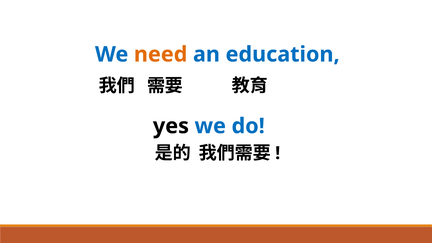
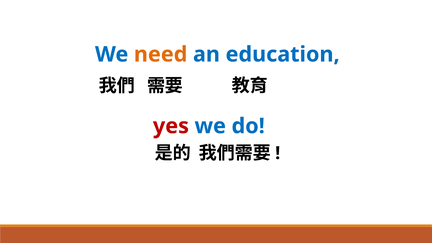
yes colour: black -> red (171, 126)
